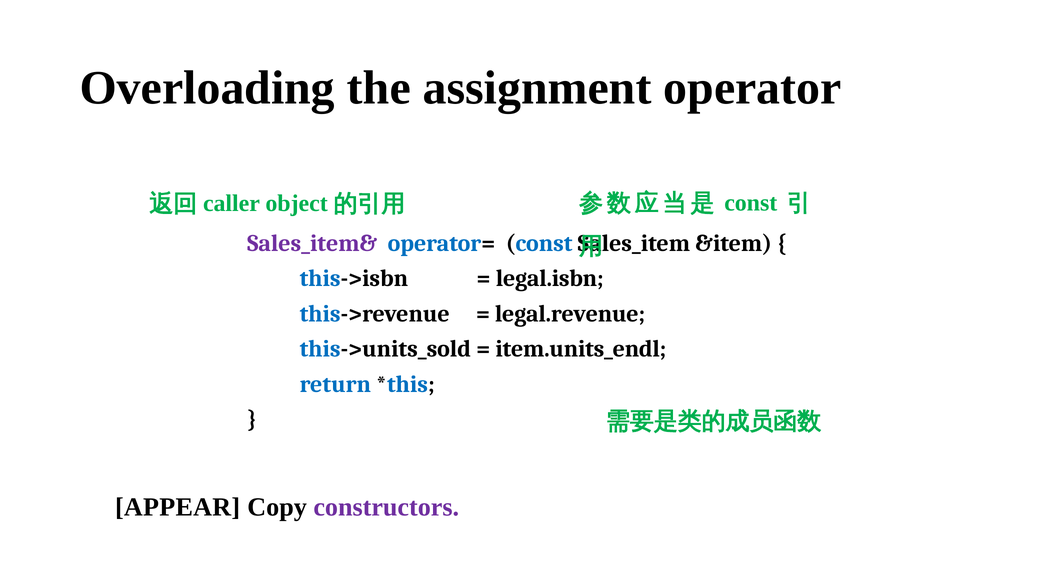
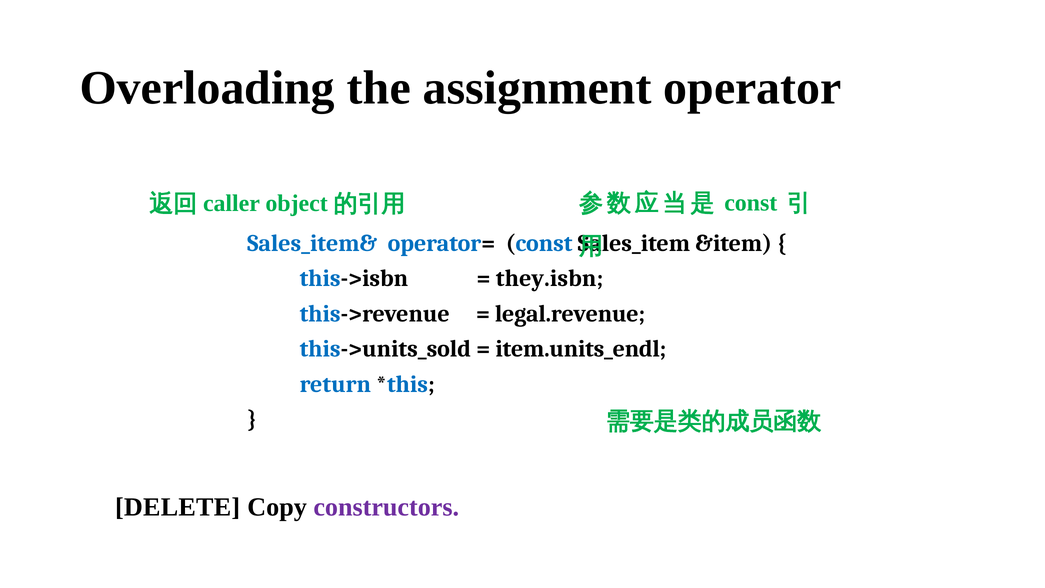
Sales_item& colour: purple -> blue (312, 243)
legal.isbn: legal.isbn -> they.isbn (550, 278)
APPEAR: APPEAR -> DELETE (178, 507)
